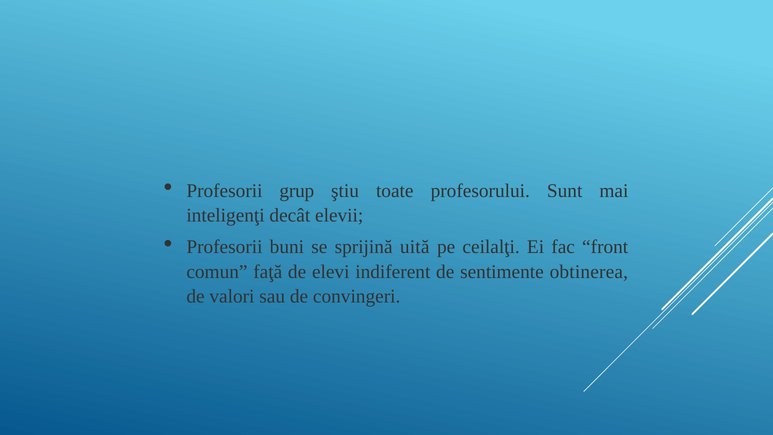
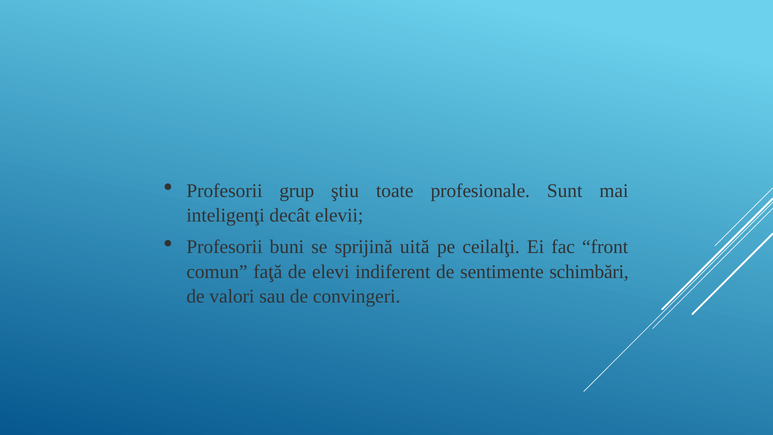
profesorului: profesorului -> profesionale (480, 191)
obtinerea: obtinerea -> schimbări (589, 272)
